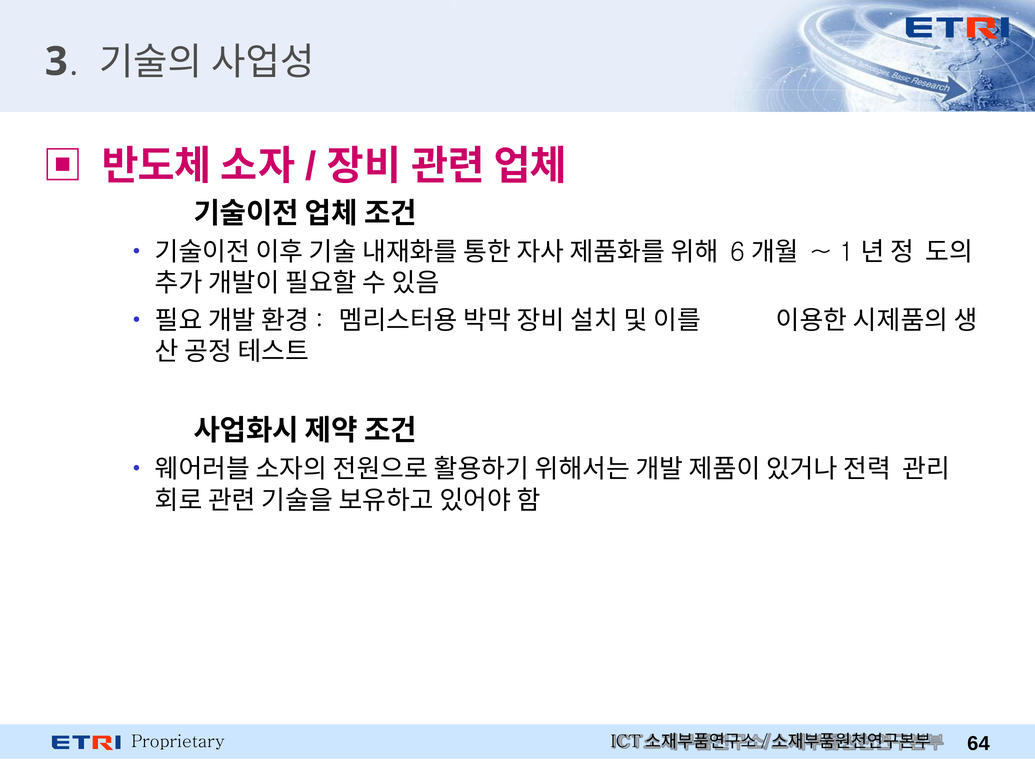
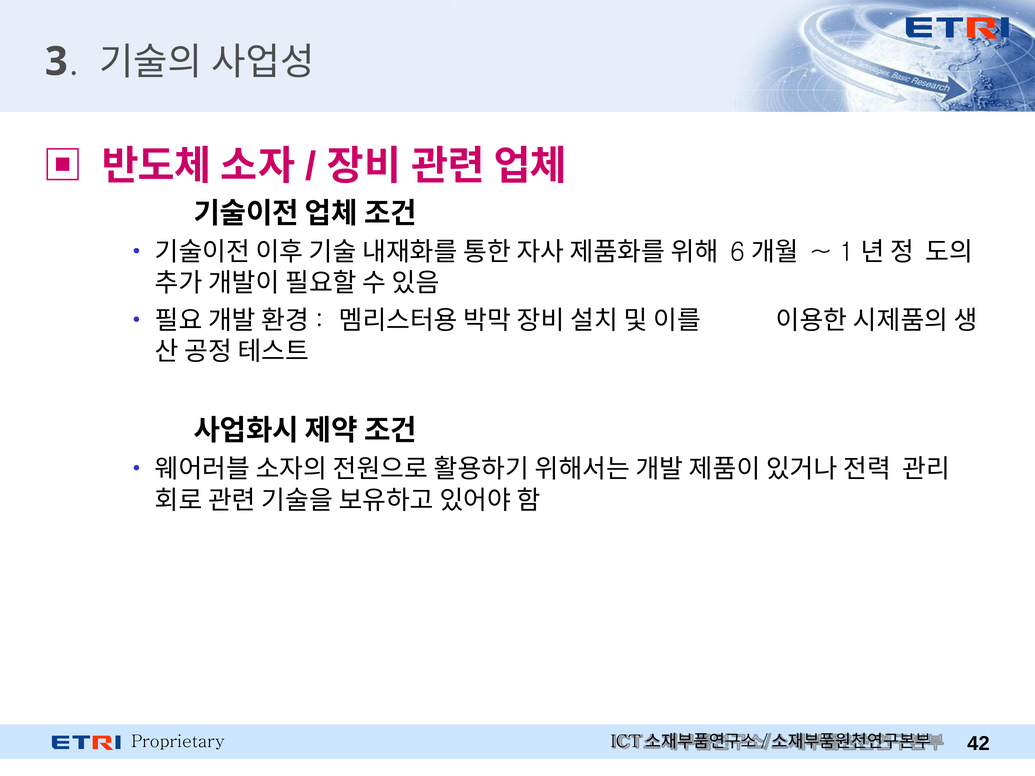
64: 64 -> 42 (978, 744)
